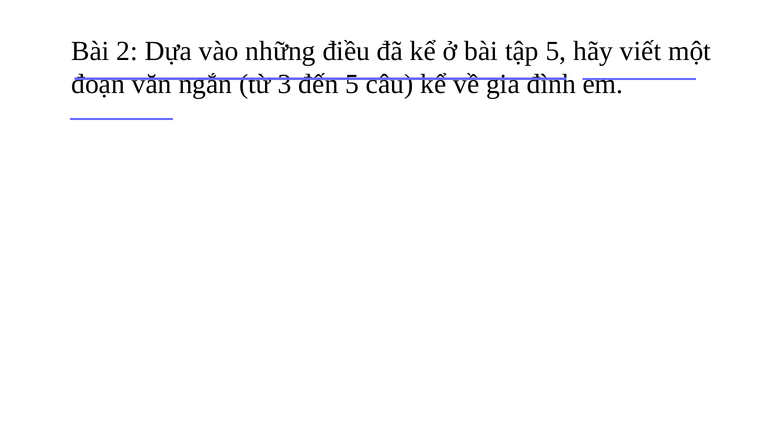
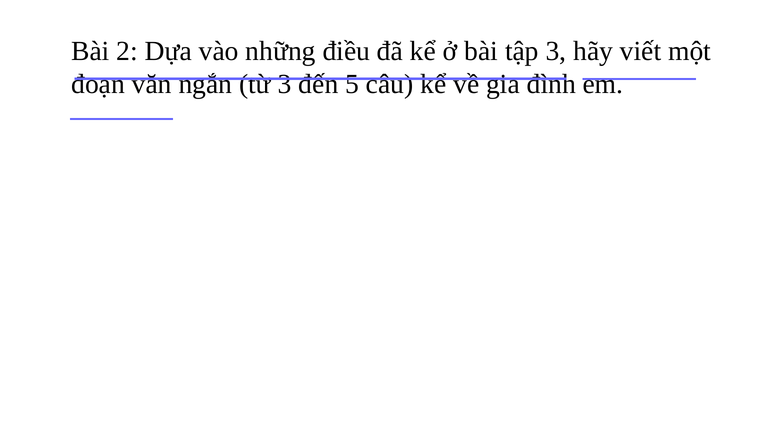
tập 5: 5 -> 3 (556, 51)
